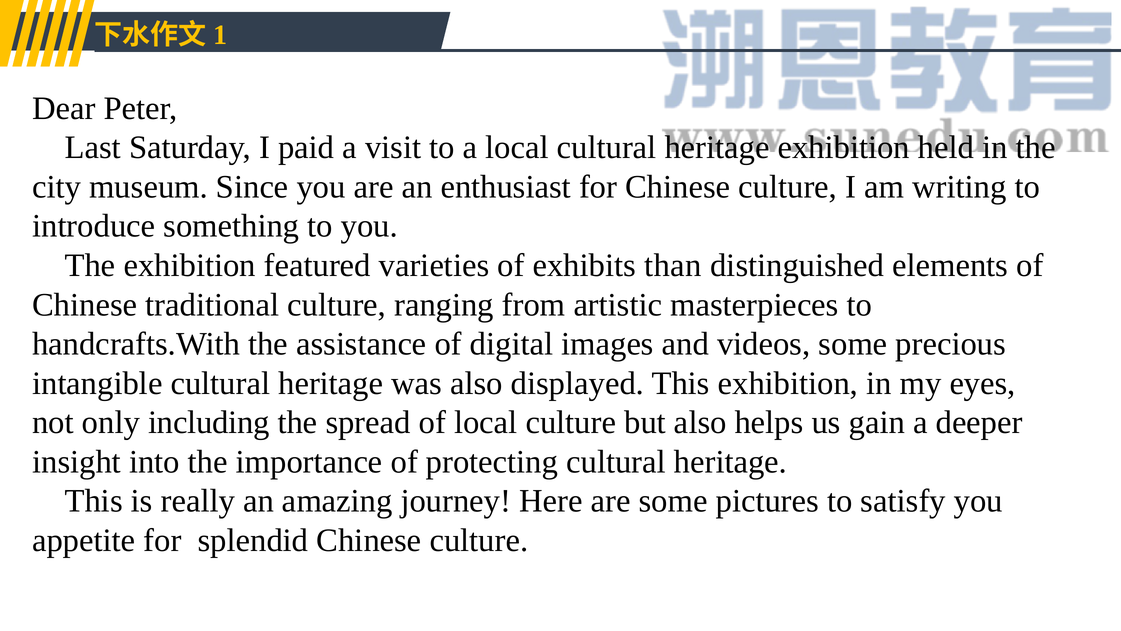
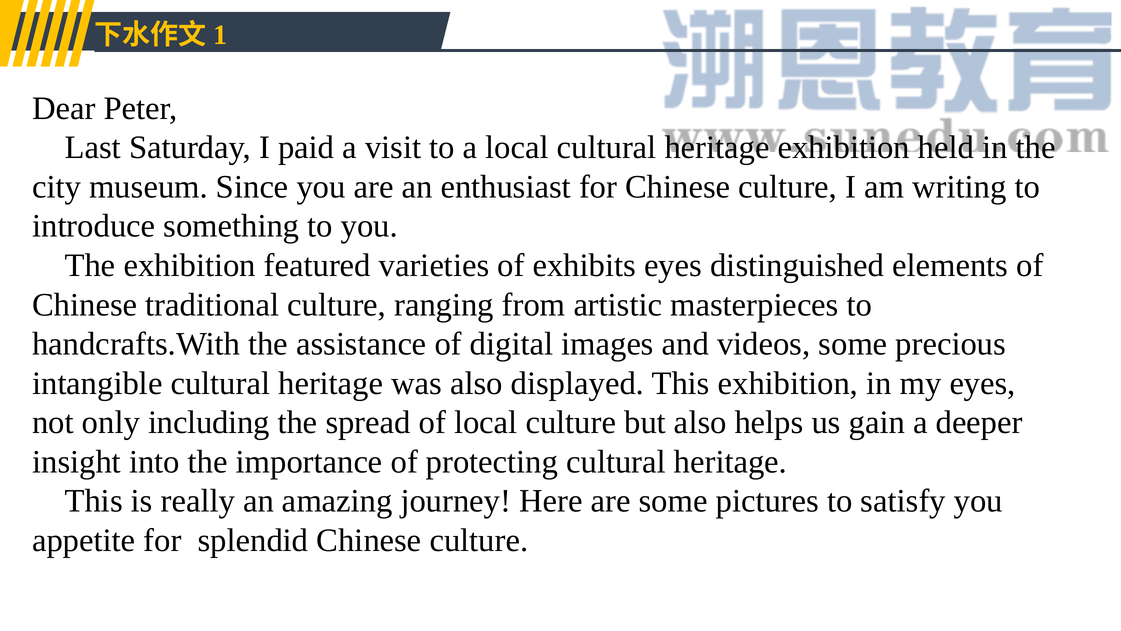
exhibits than: than -> eyes (673, 265)
